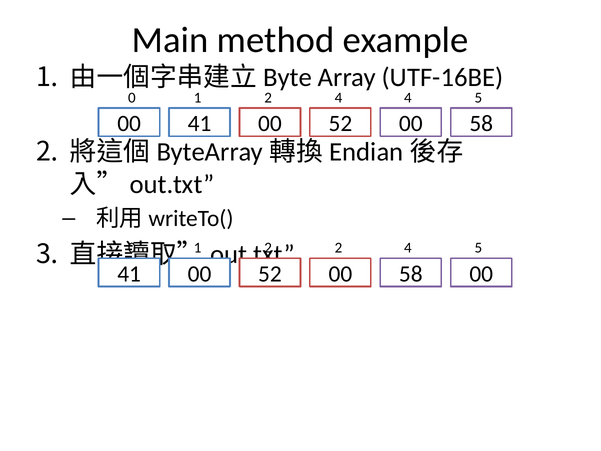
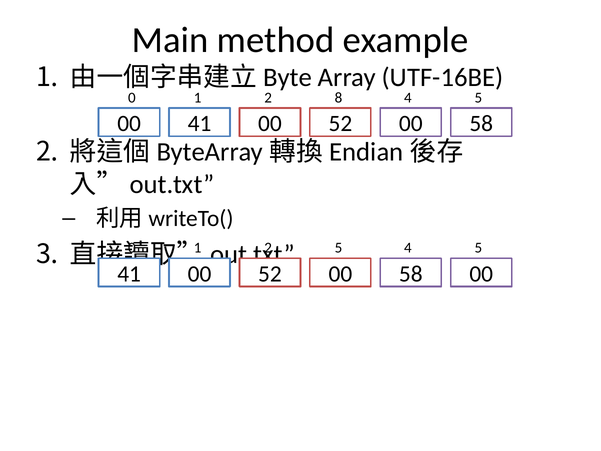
1 2 4: 4 -> 8 (339, 98)
2: 2 -> 5 (339, 248)
